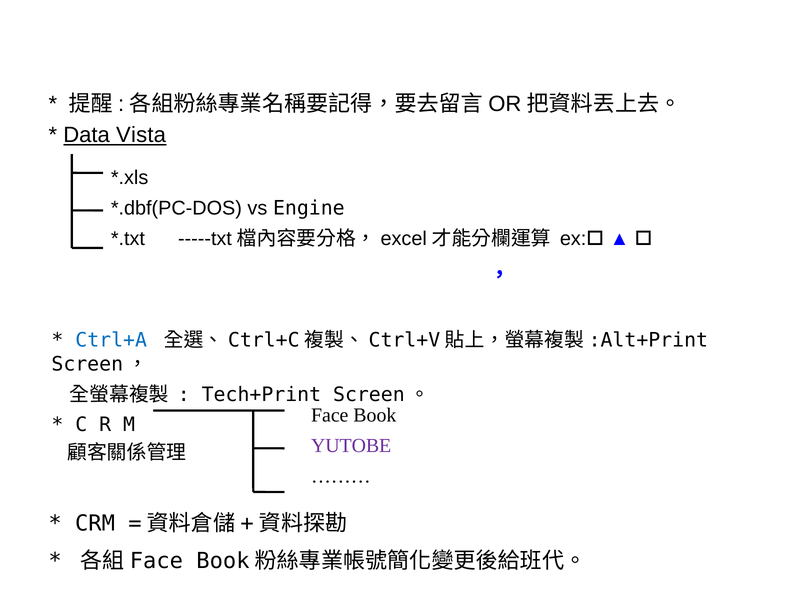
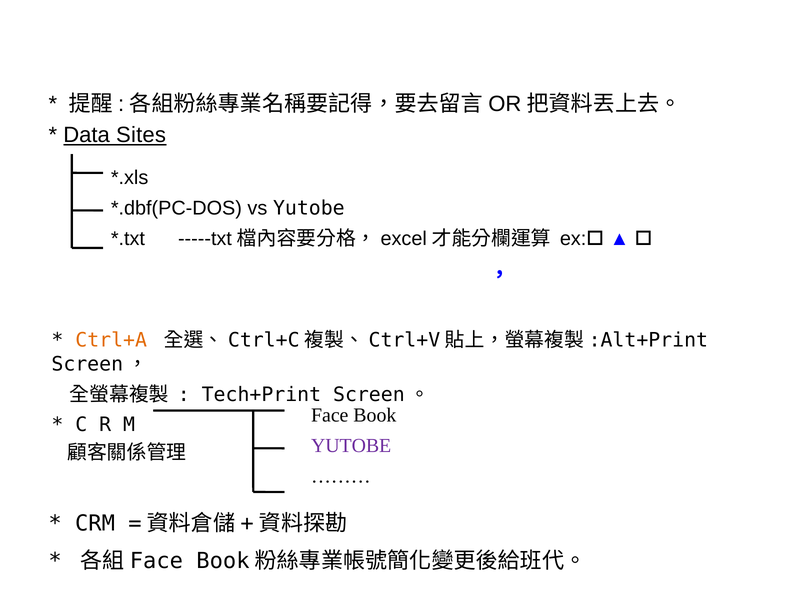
Vista: Vista -> Sites (141, 135)
vs Engine: Engine -> Yutobe (309, 208)
Ctrl+A colour: blue -> orange (111, 340)
